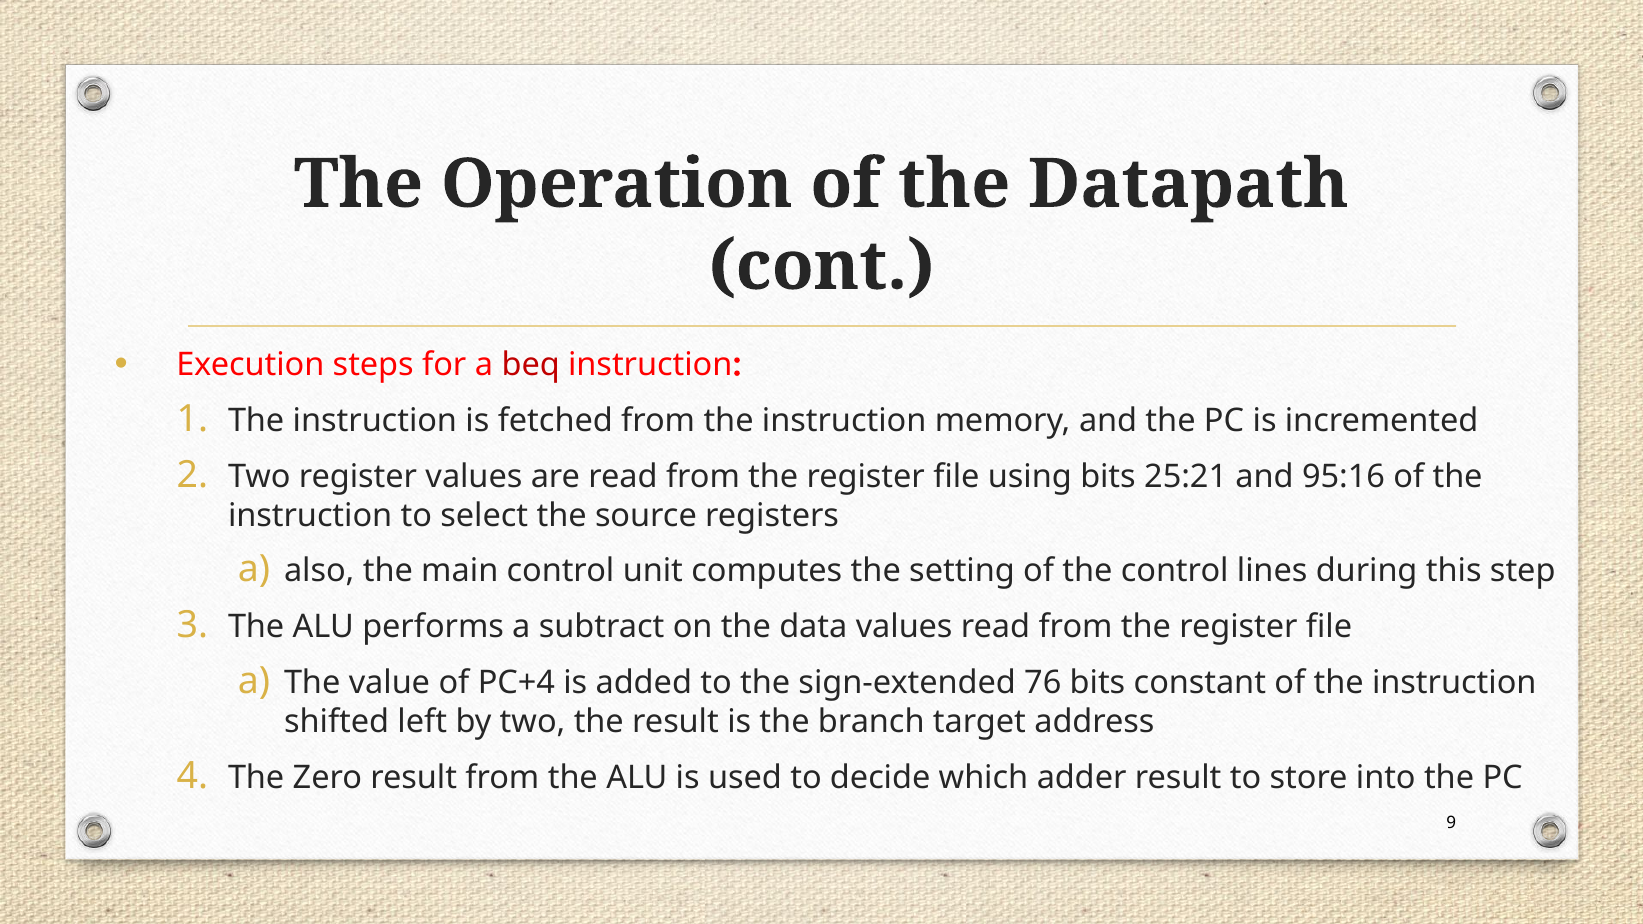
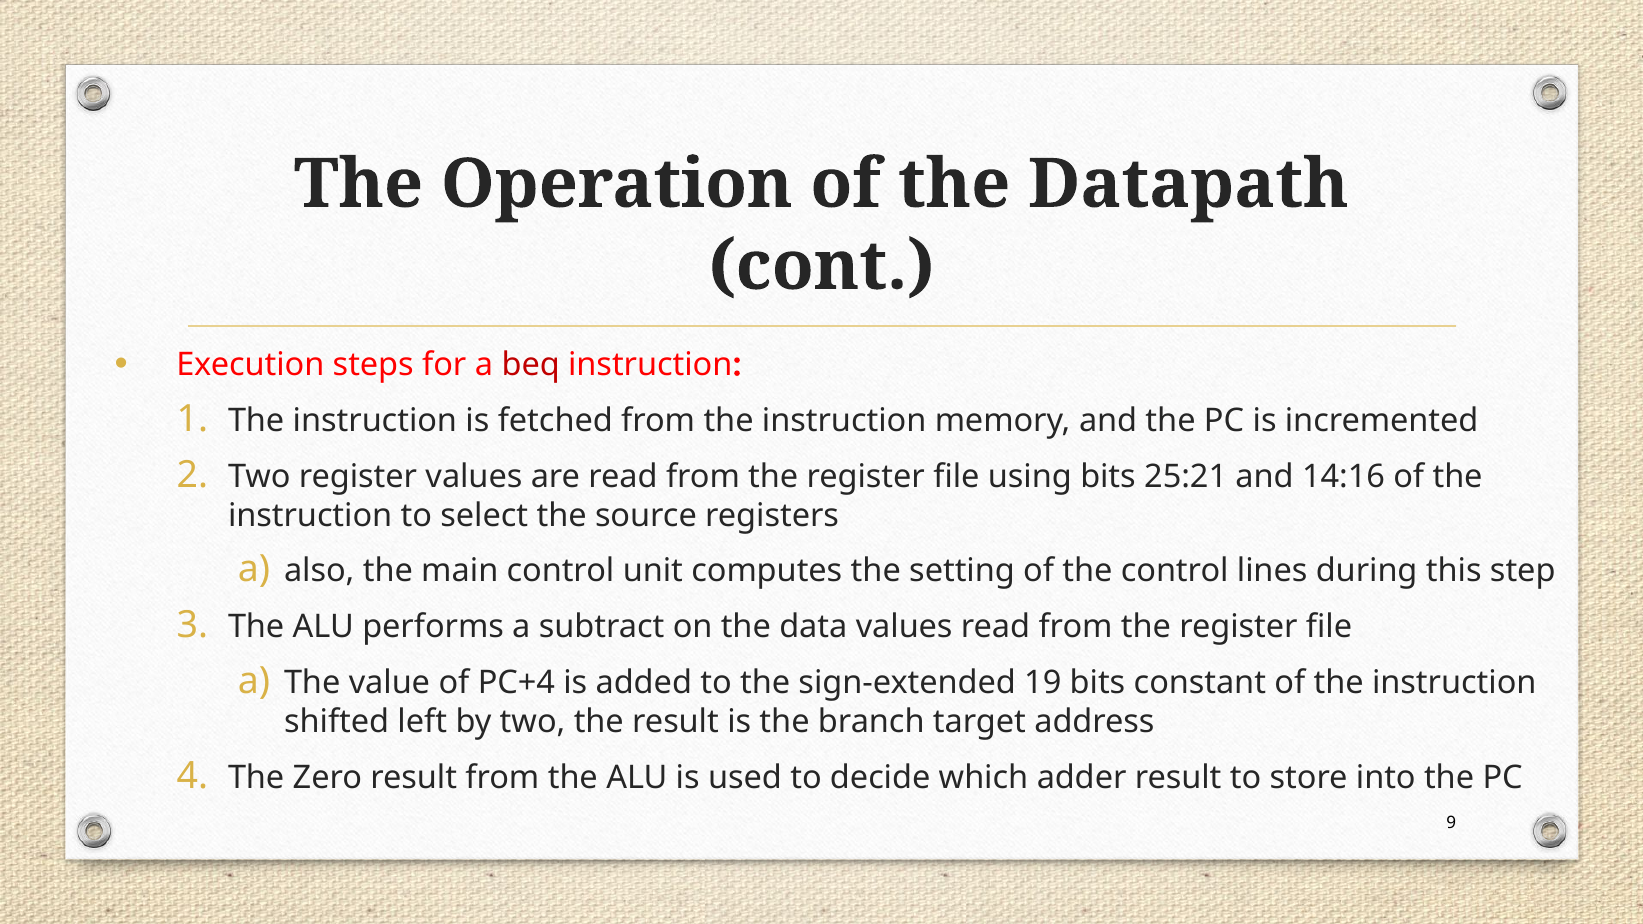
95:16: 95:16 -> 14:16 (1344, 476)
76: 76 -> 19 (1043, 683)
